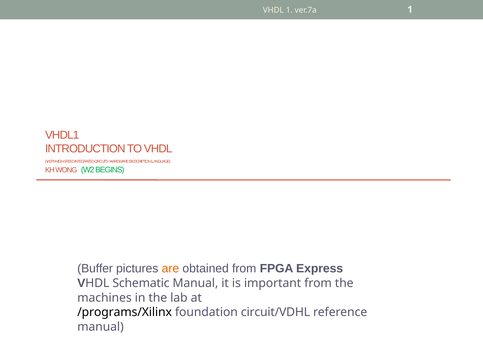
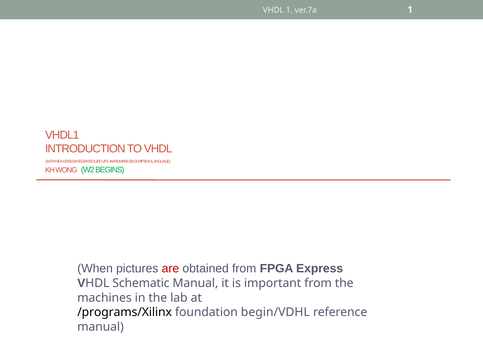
Buffer: Buffer -> When (95, 268)
are colour: orange -> red (170, 268)
circuit/VDHL: circuit/VDHL -> begin/VDHL (275, 312)
